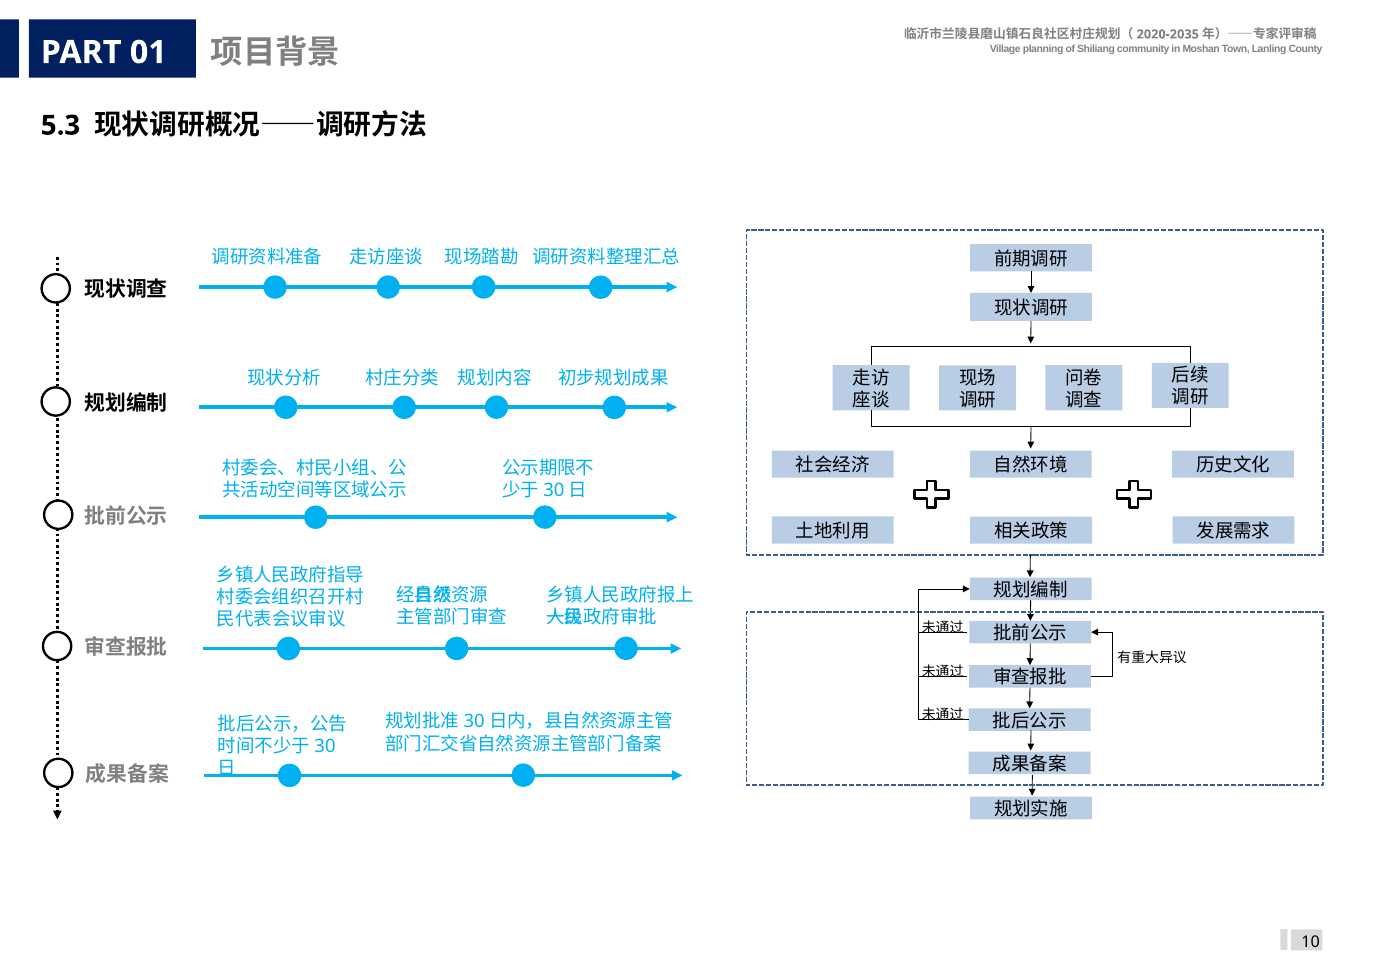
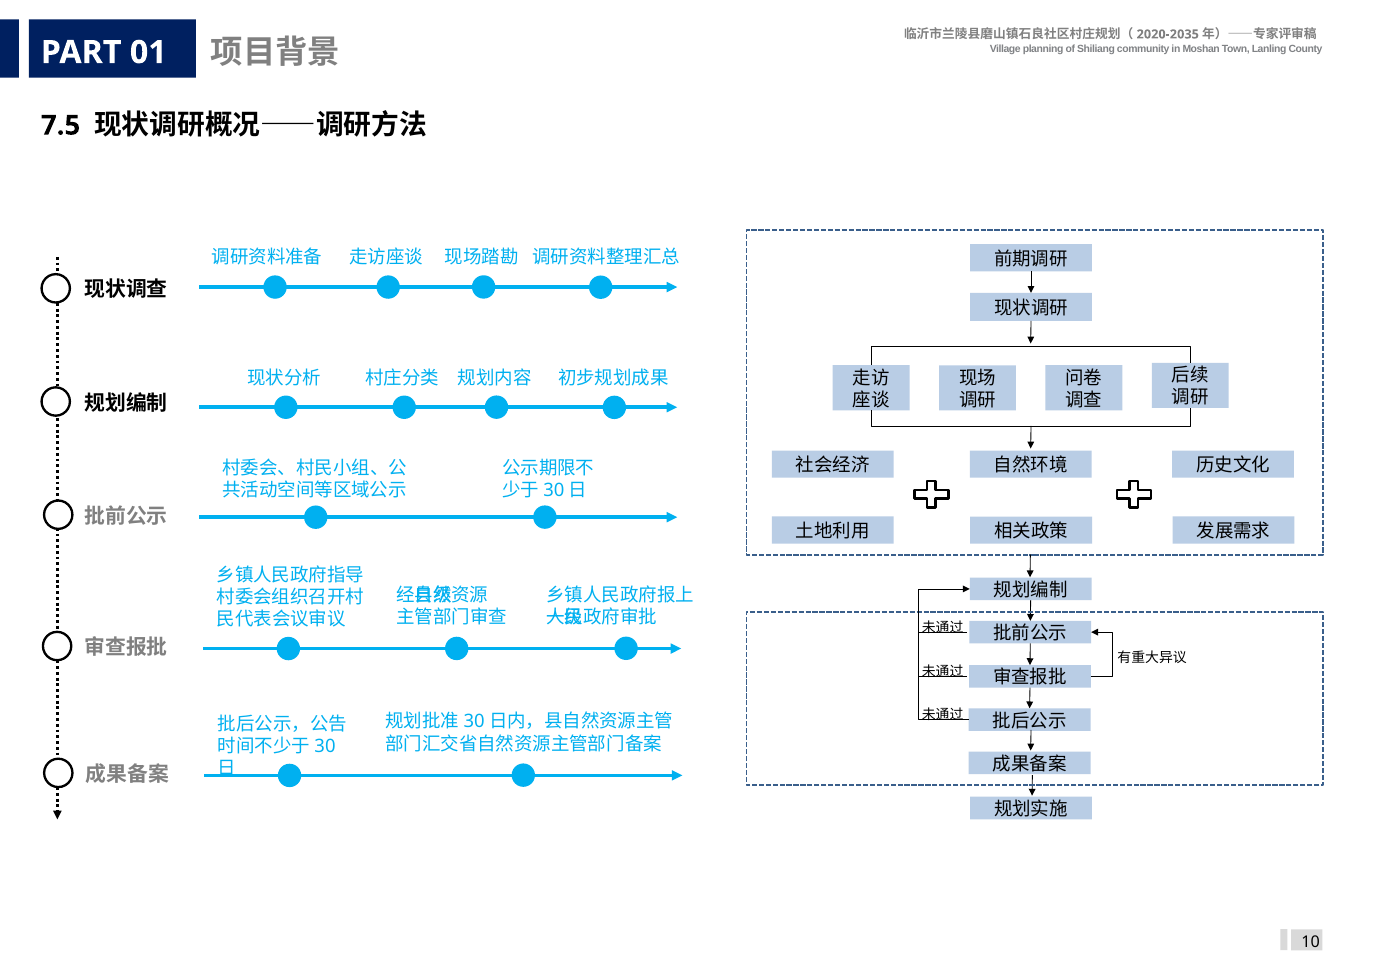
5.3: 5.3 -> 7.5 (61, 125)
